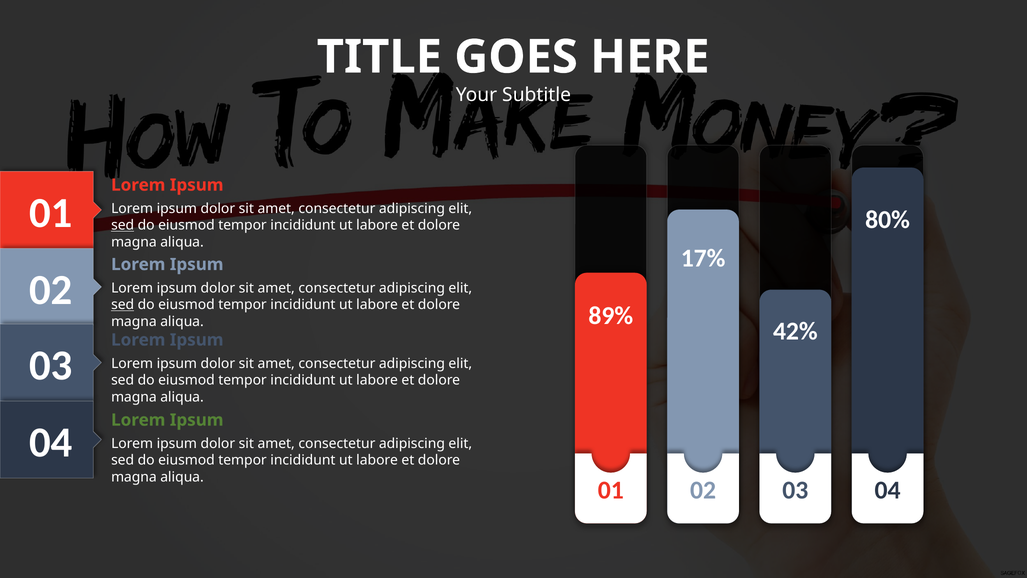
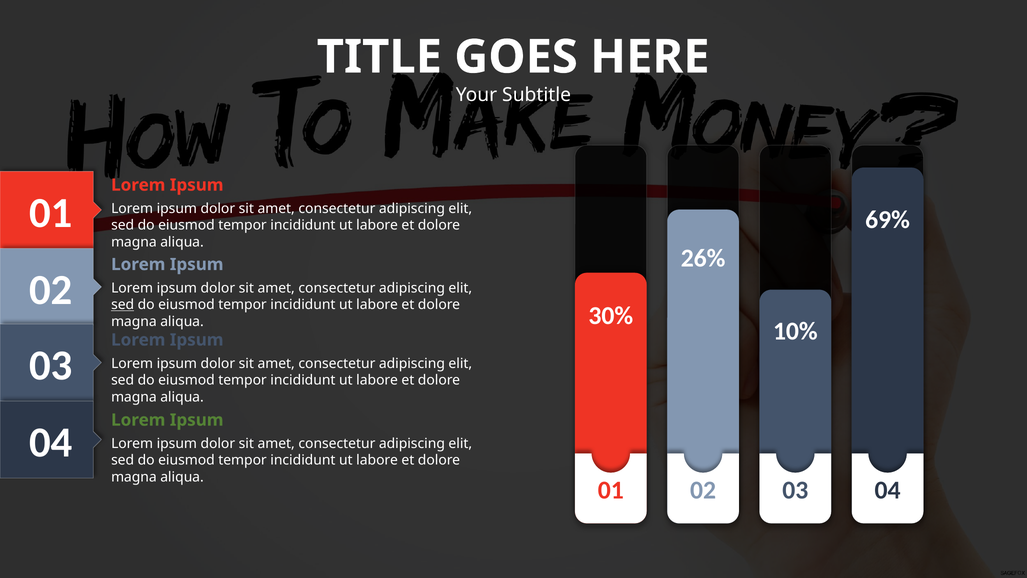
80%: 80% -> 69% (888, 220)
sed underline: present -> none (123, 225)
17%: 17% -> 26% (703, 258)
89%: 89% -> 30% (611, 316)
42%: 42% -> 10% (795, 331)
